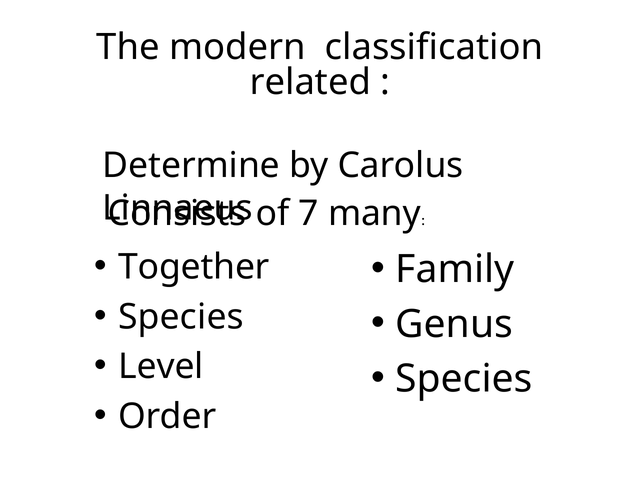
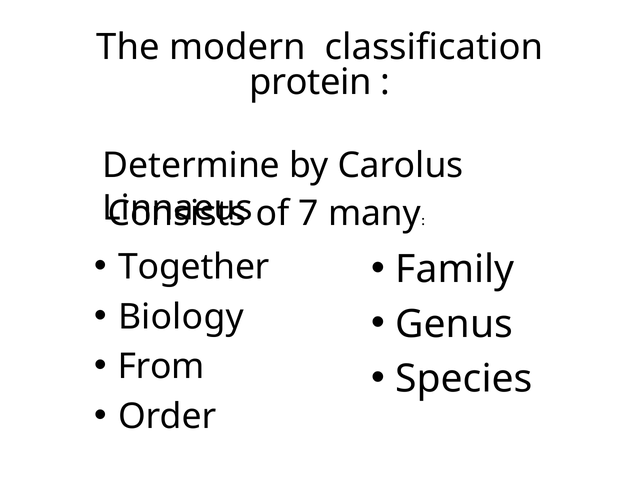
related: related -> protein (310, 82)
Species: Species -> Biology (181, 317)
Level: Level -> From (161, 367)
